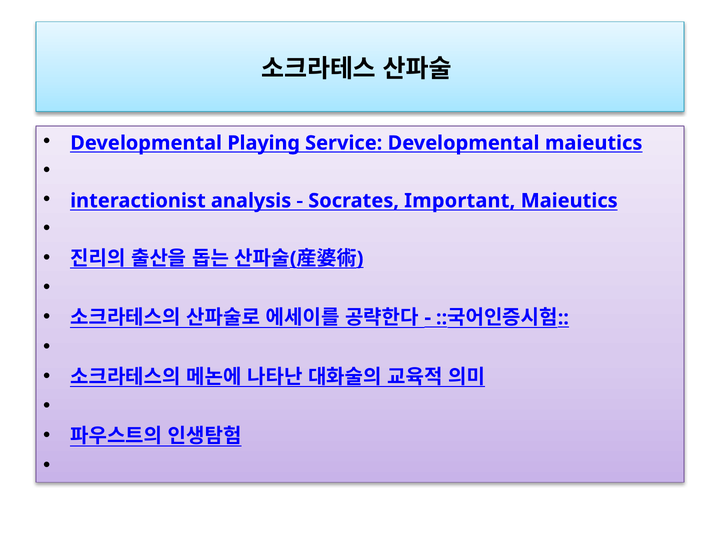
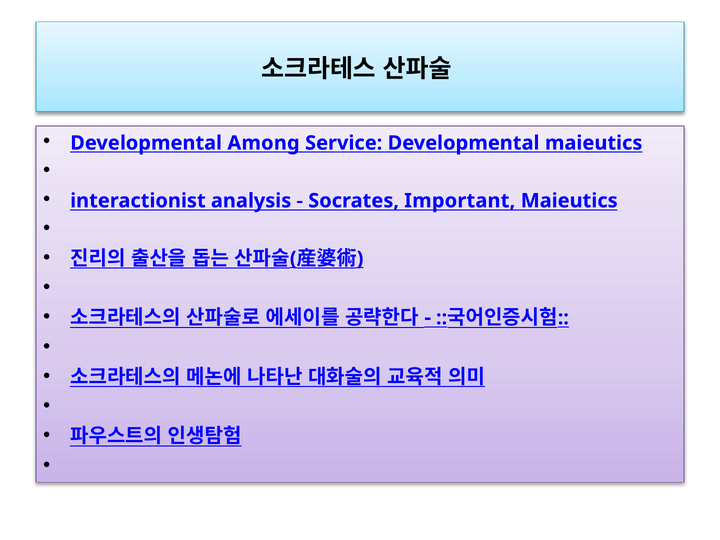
Playing: Playing -> Among (264, 143)
